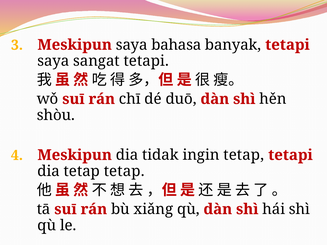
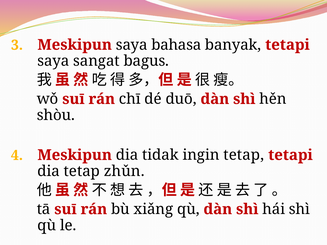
sangat tetapi: tetapi -> bagus (146, 61)
tetap tetap: tetap -> zhǔn (124, 171)
